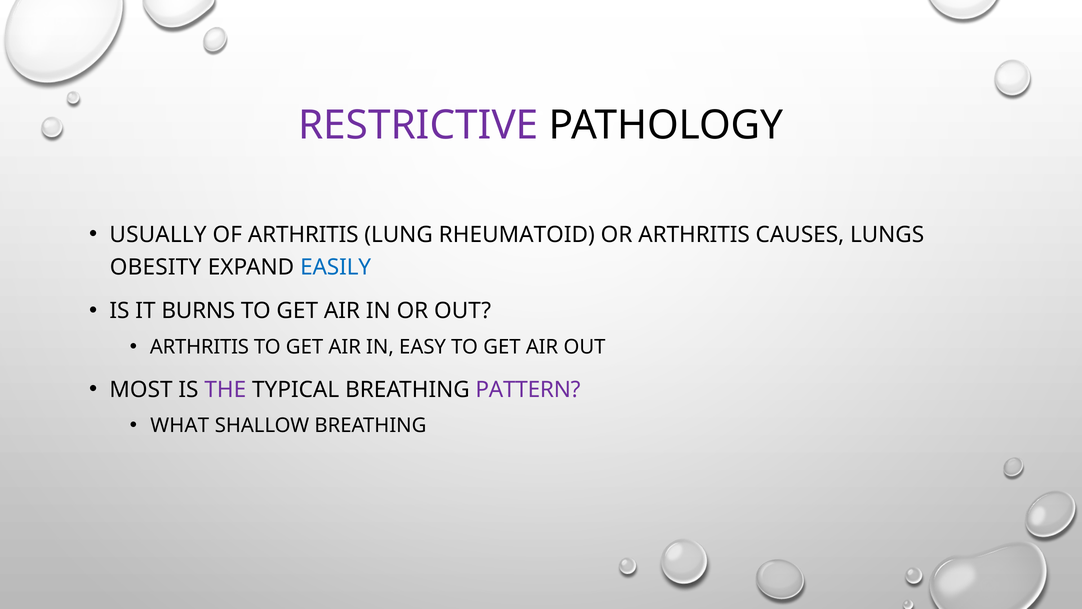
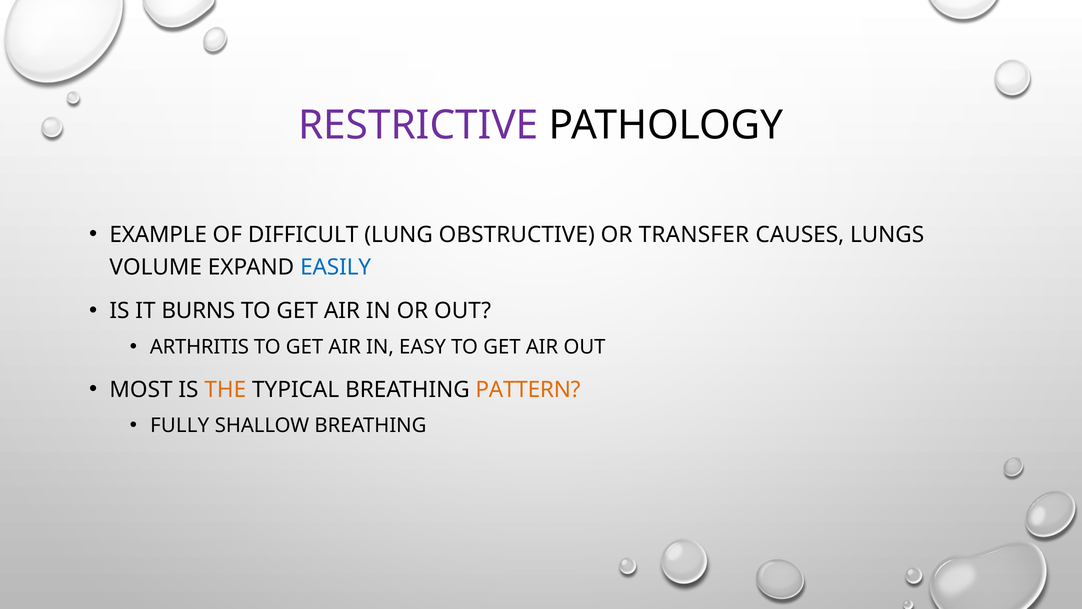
USUALLY: USUALLY -> EXAMPLE (158, 235)
OF ARTHRITIS: ARTHRITIS -> DIFFICULT (303, 235)
RHEUMATOID: RHEUMATOID -> OBSTRUCTIVE (517, 235)
OR ARTHRITIS: ARTHRITIS -> TRANSFER (694, 235)
OBESITY: OBESITY -> VOLUME (156, 267)
THE colour: purple -> orange (225, 389)
PATTERN colour: purple -> orange (528, 389)
WHAT: WHAT -> FULLY (180, 425)
